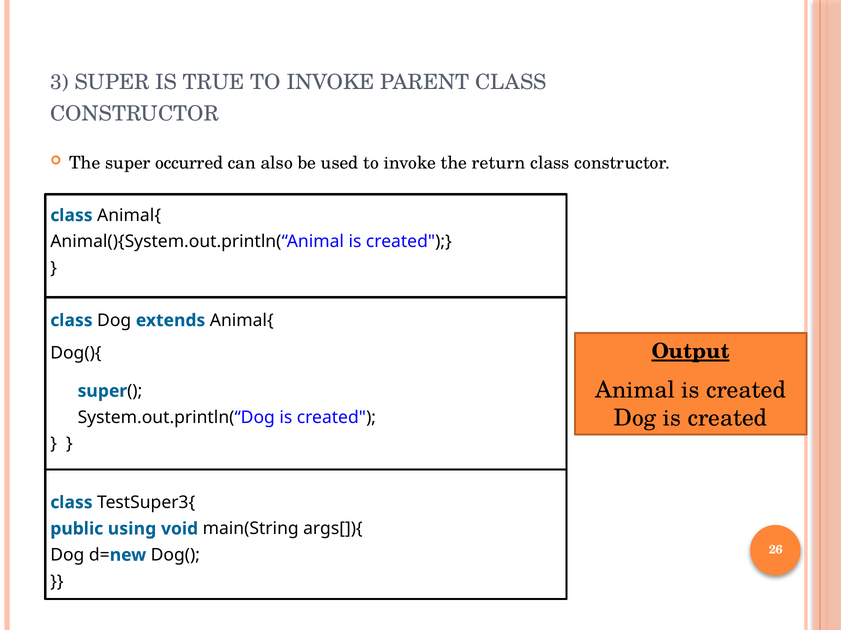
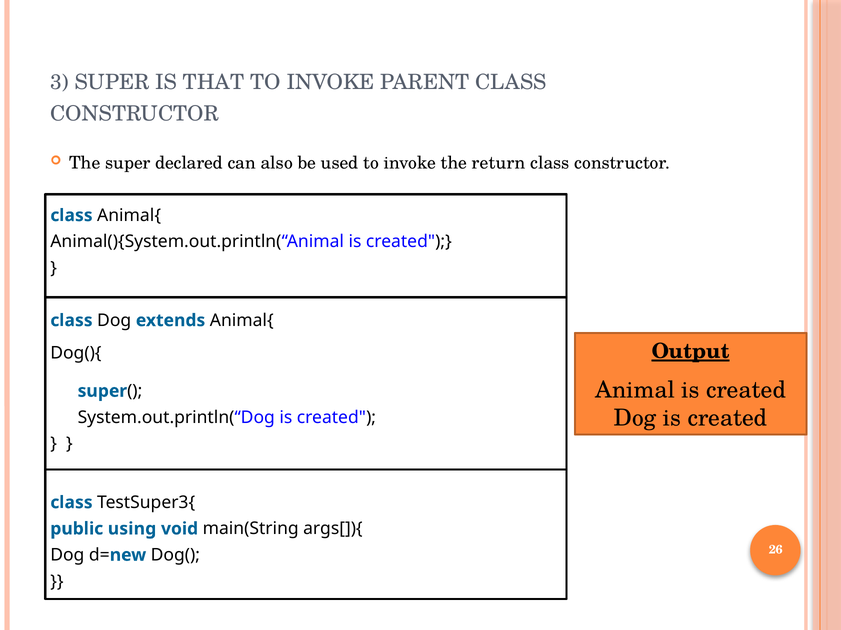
TRUE: TRUE -> THAT (214, 82)
occurred: occurred -> declared (189, 163)
